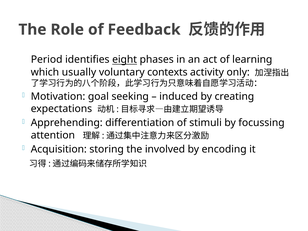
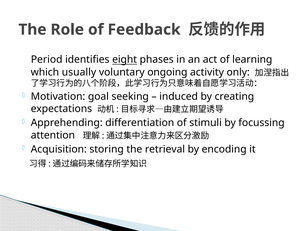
contexts: contexts -> ongoing (167, 72)
involved: involved -> retrieval (165, 149)
